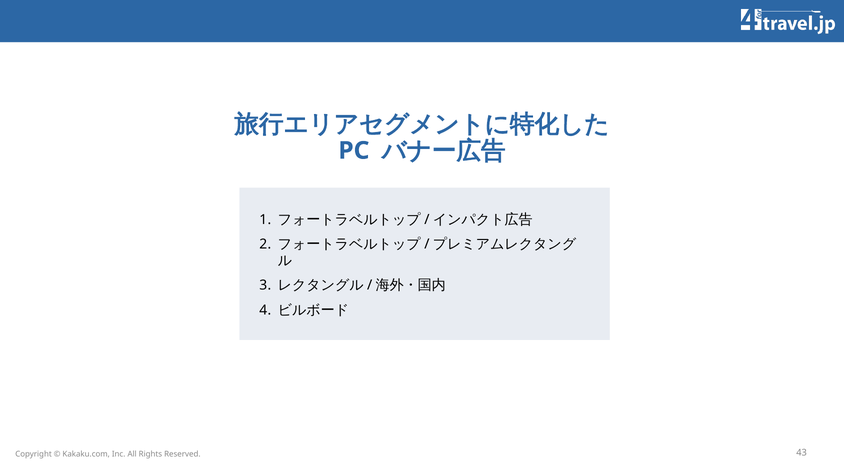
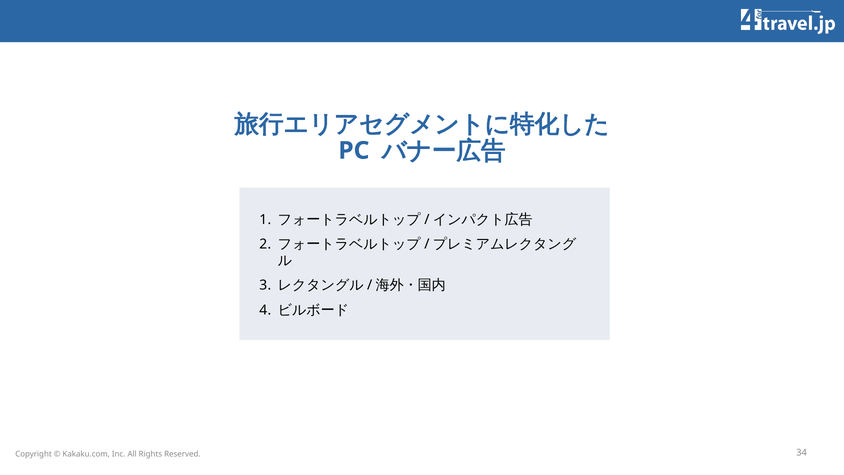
43: 43 -> 34 (802, 453)
